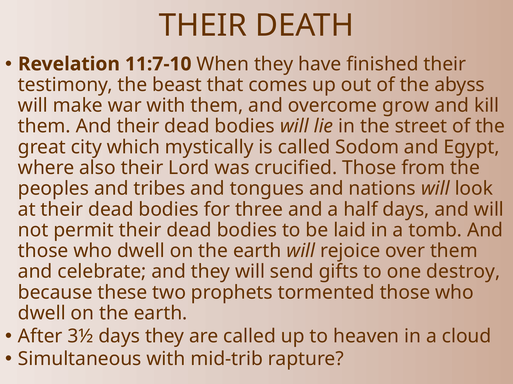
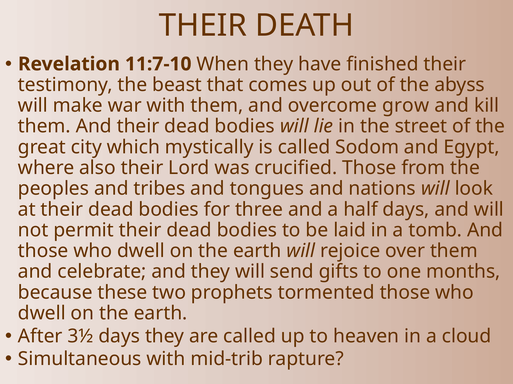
destroy: destroy -> months (463, 272)
